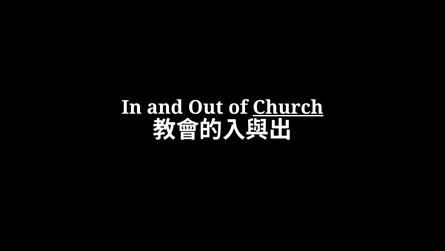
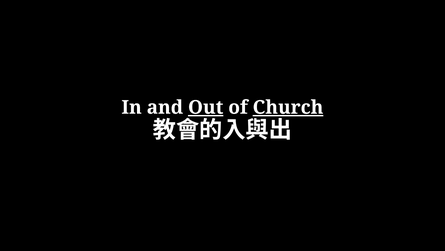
Out underline: none -> present (206, 107)
